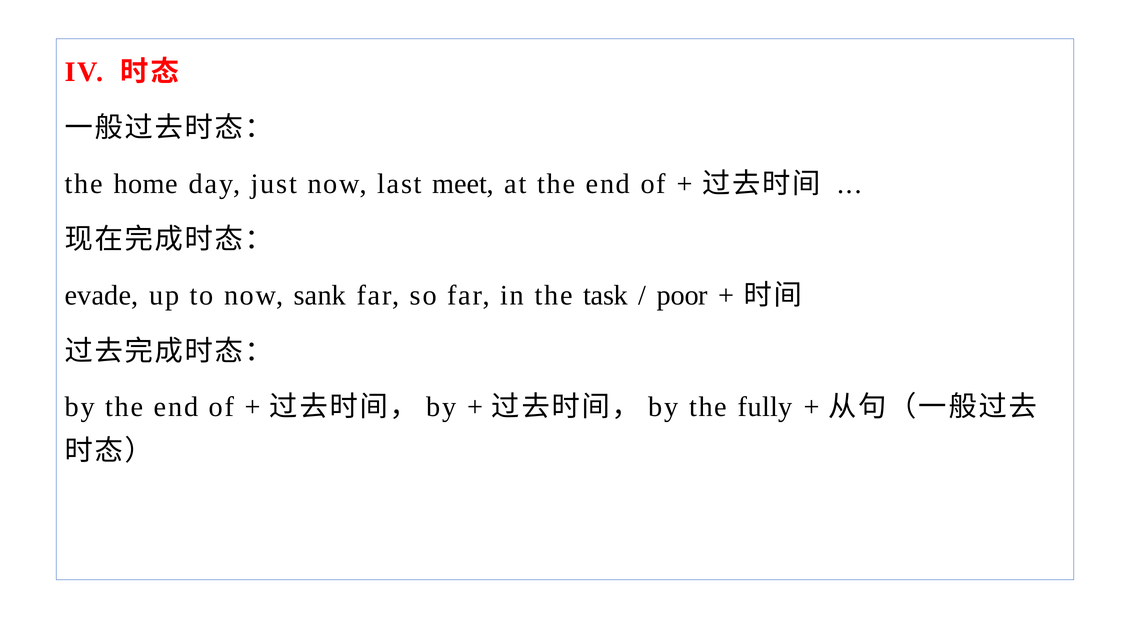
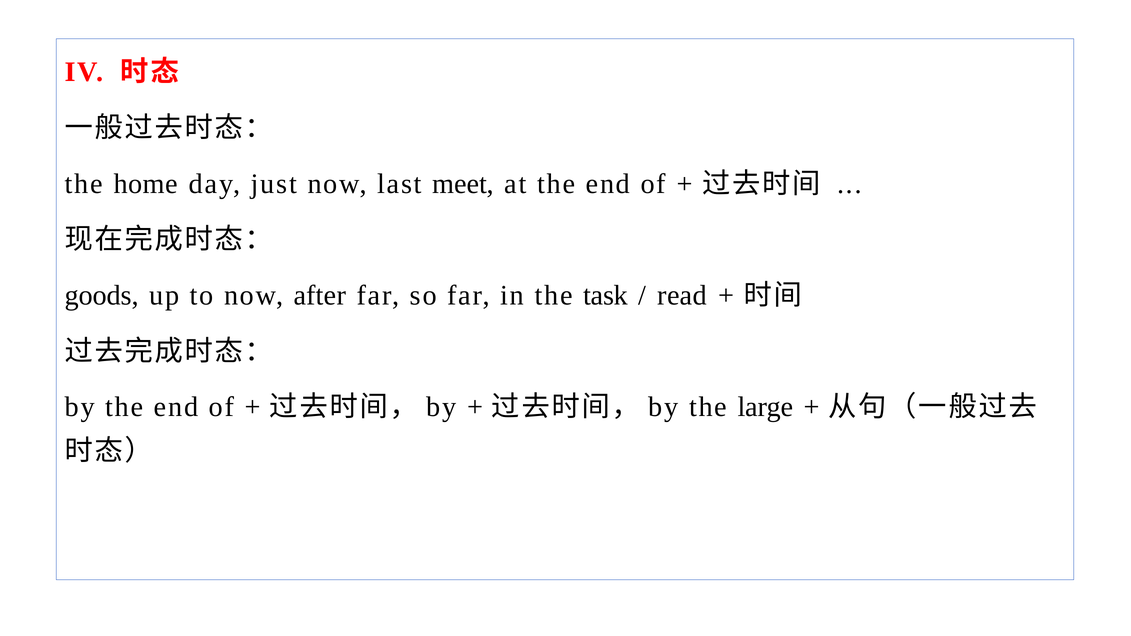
evade: evade -> goods (102, 295)
sank: sank -> after (320, 295)
poor: poor -> read (682, 295)
fully: fully -> large (765, 407)
